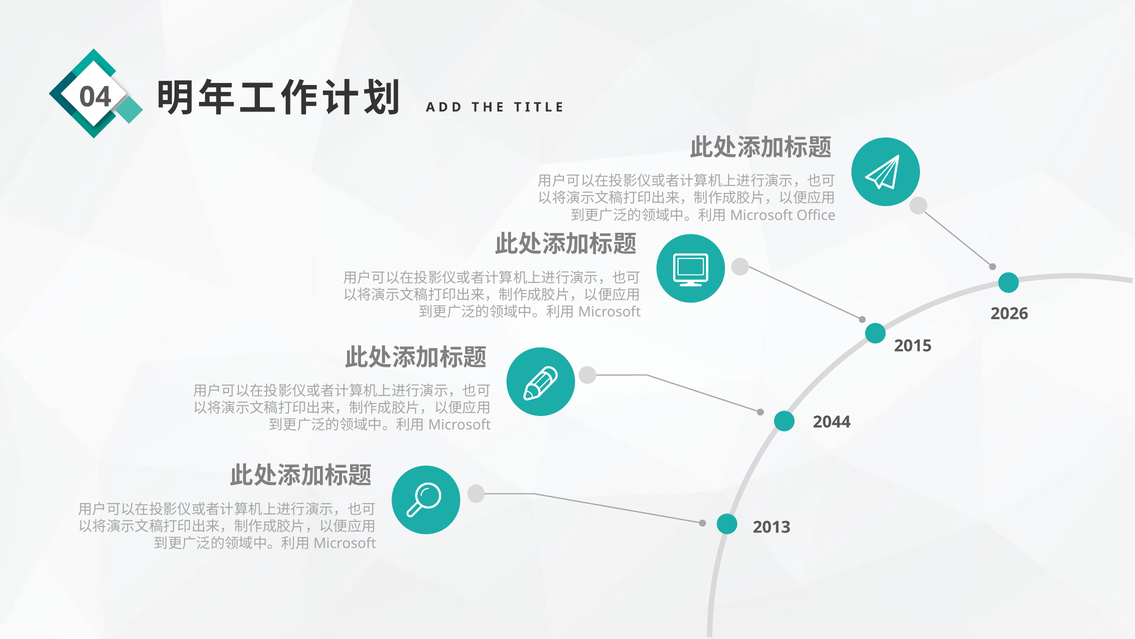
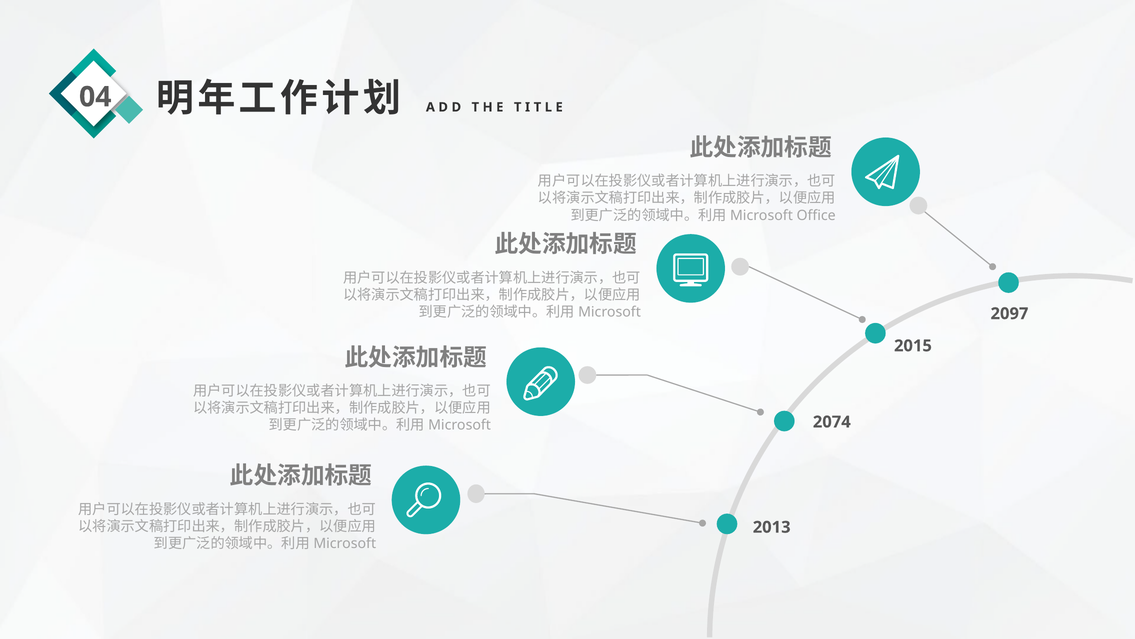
2026: 2026 -> 2097 (1009, 313)
2044: 2044 -> 2074 (832, 422)
